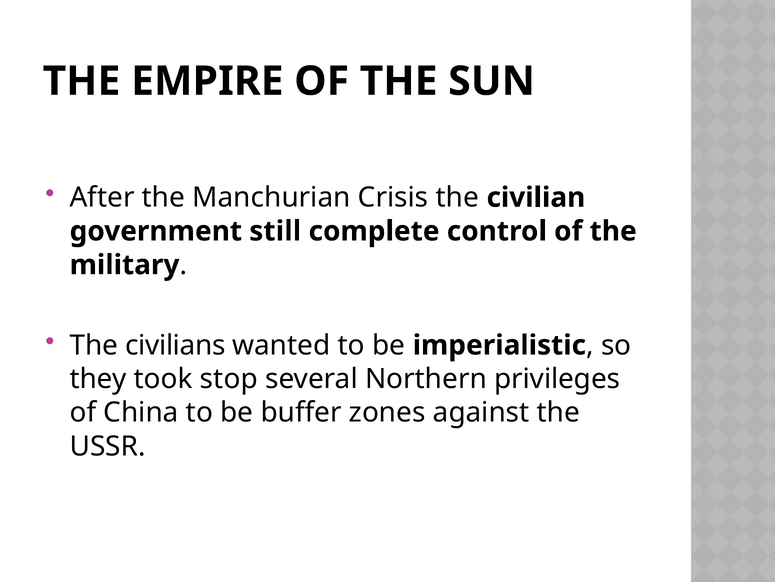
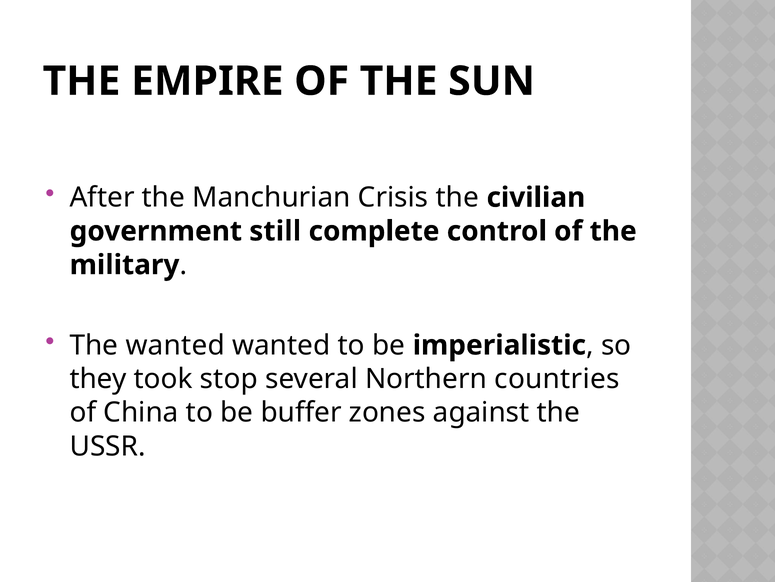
The civilians: civilians -> wanted (175, 345)
privileges: privileges -> countries (557, 379)
